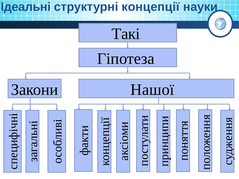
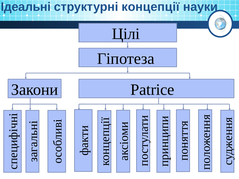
Такі: Такі -> Цілі (126, 34)
Нашої: Нашої -> Patrice (152, 90)
